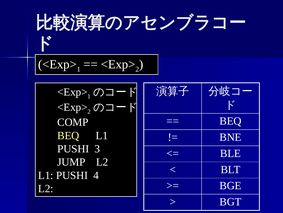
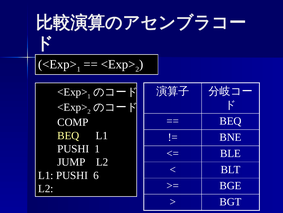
PUSHI 3: 3 -> 1 (97, 148)
4: 4 -> 6 (96, 175)
